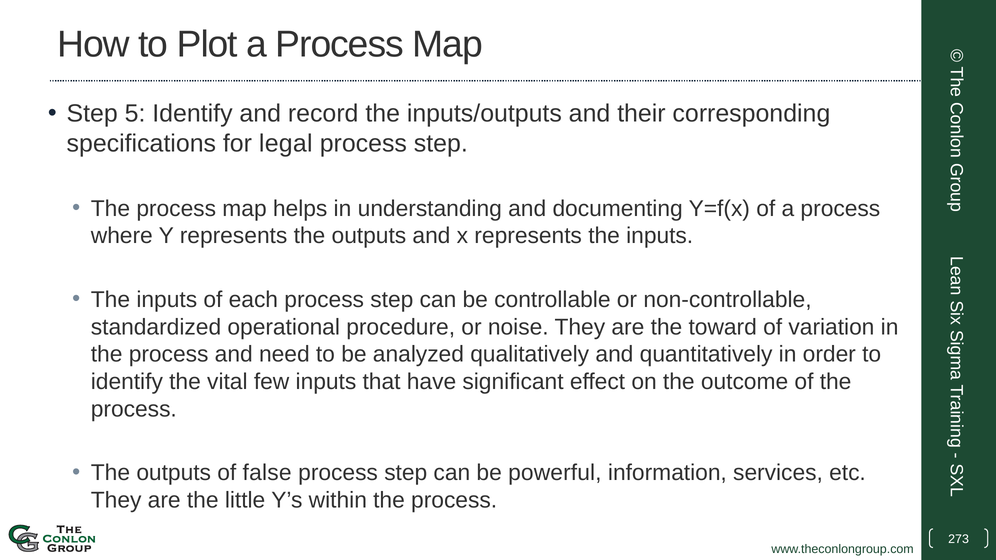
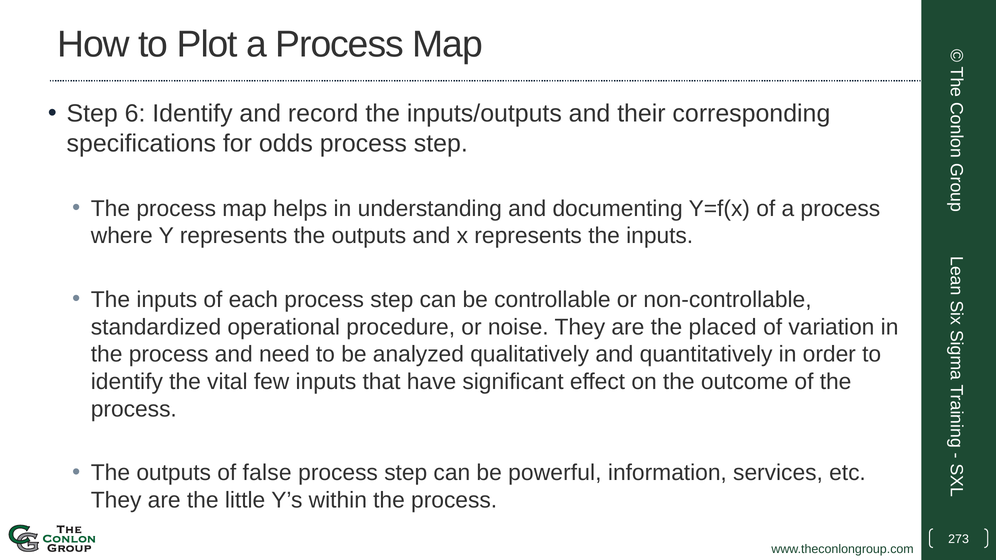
5: 5 -> 6 (135, 114)
legal: legal -> odds (286, 144)
toward: toward -> placed (723, 327)
